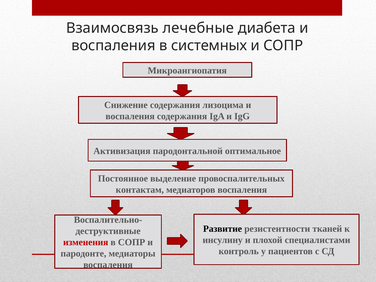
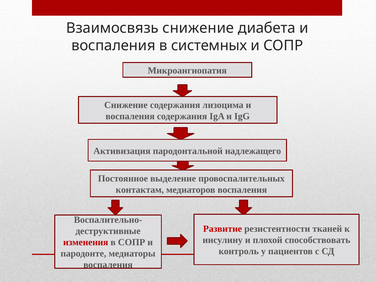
Взаимосвязь лечебные: лечебные -> снижение (198, 28)
оптимальное: оптимальное -> надлежащего (253, 151)
Развитие colour: black -> red (223, 229)
специалистами: специалистами -> способствовать (318, 240)
